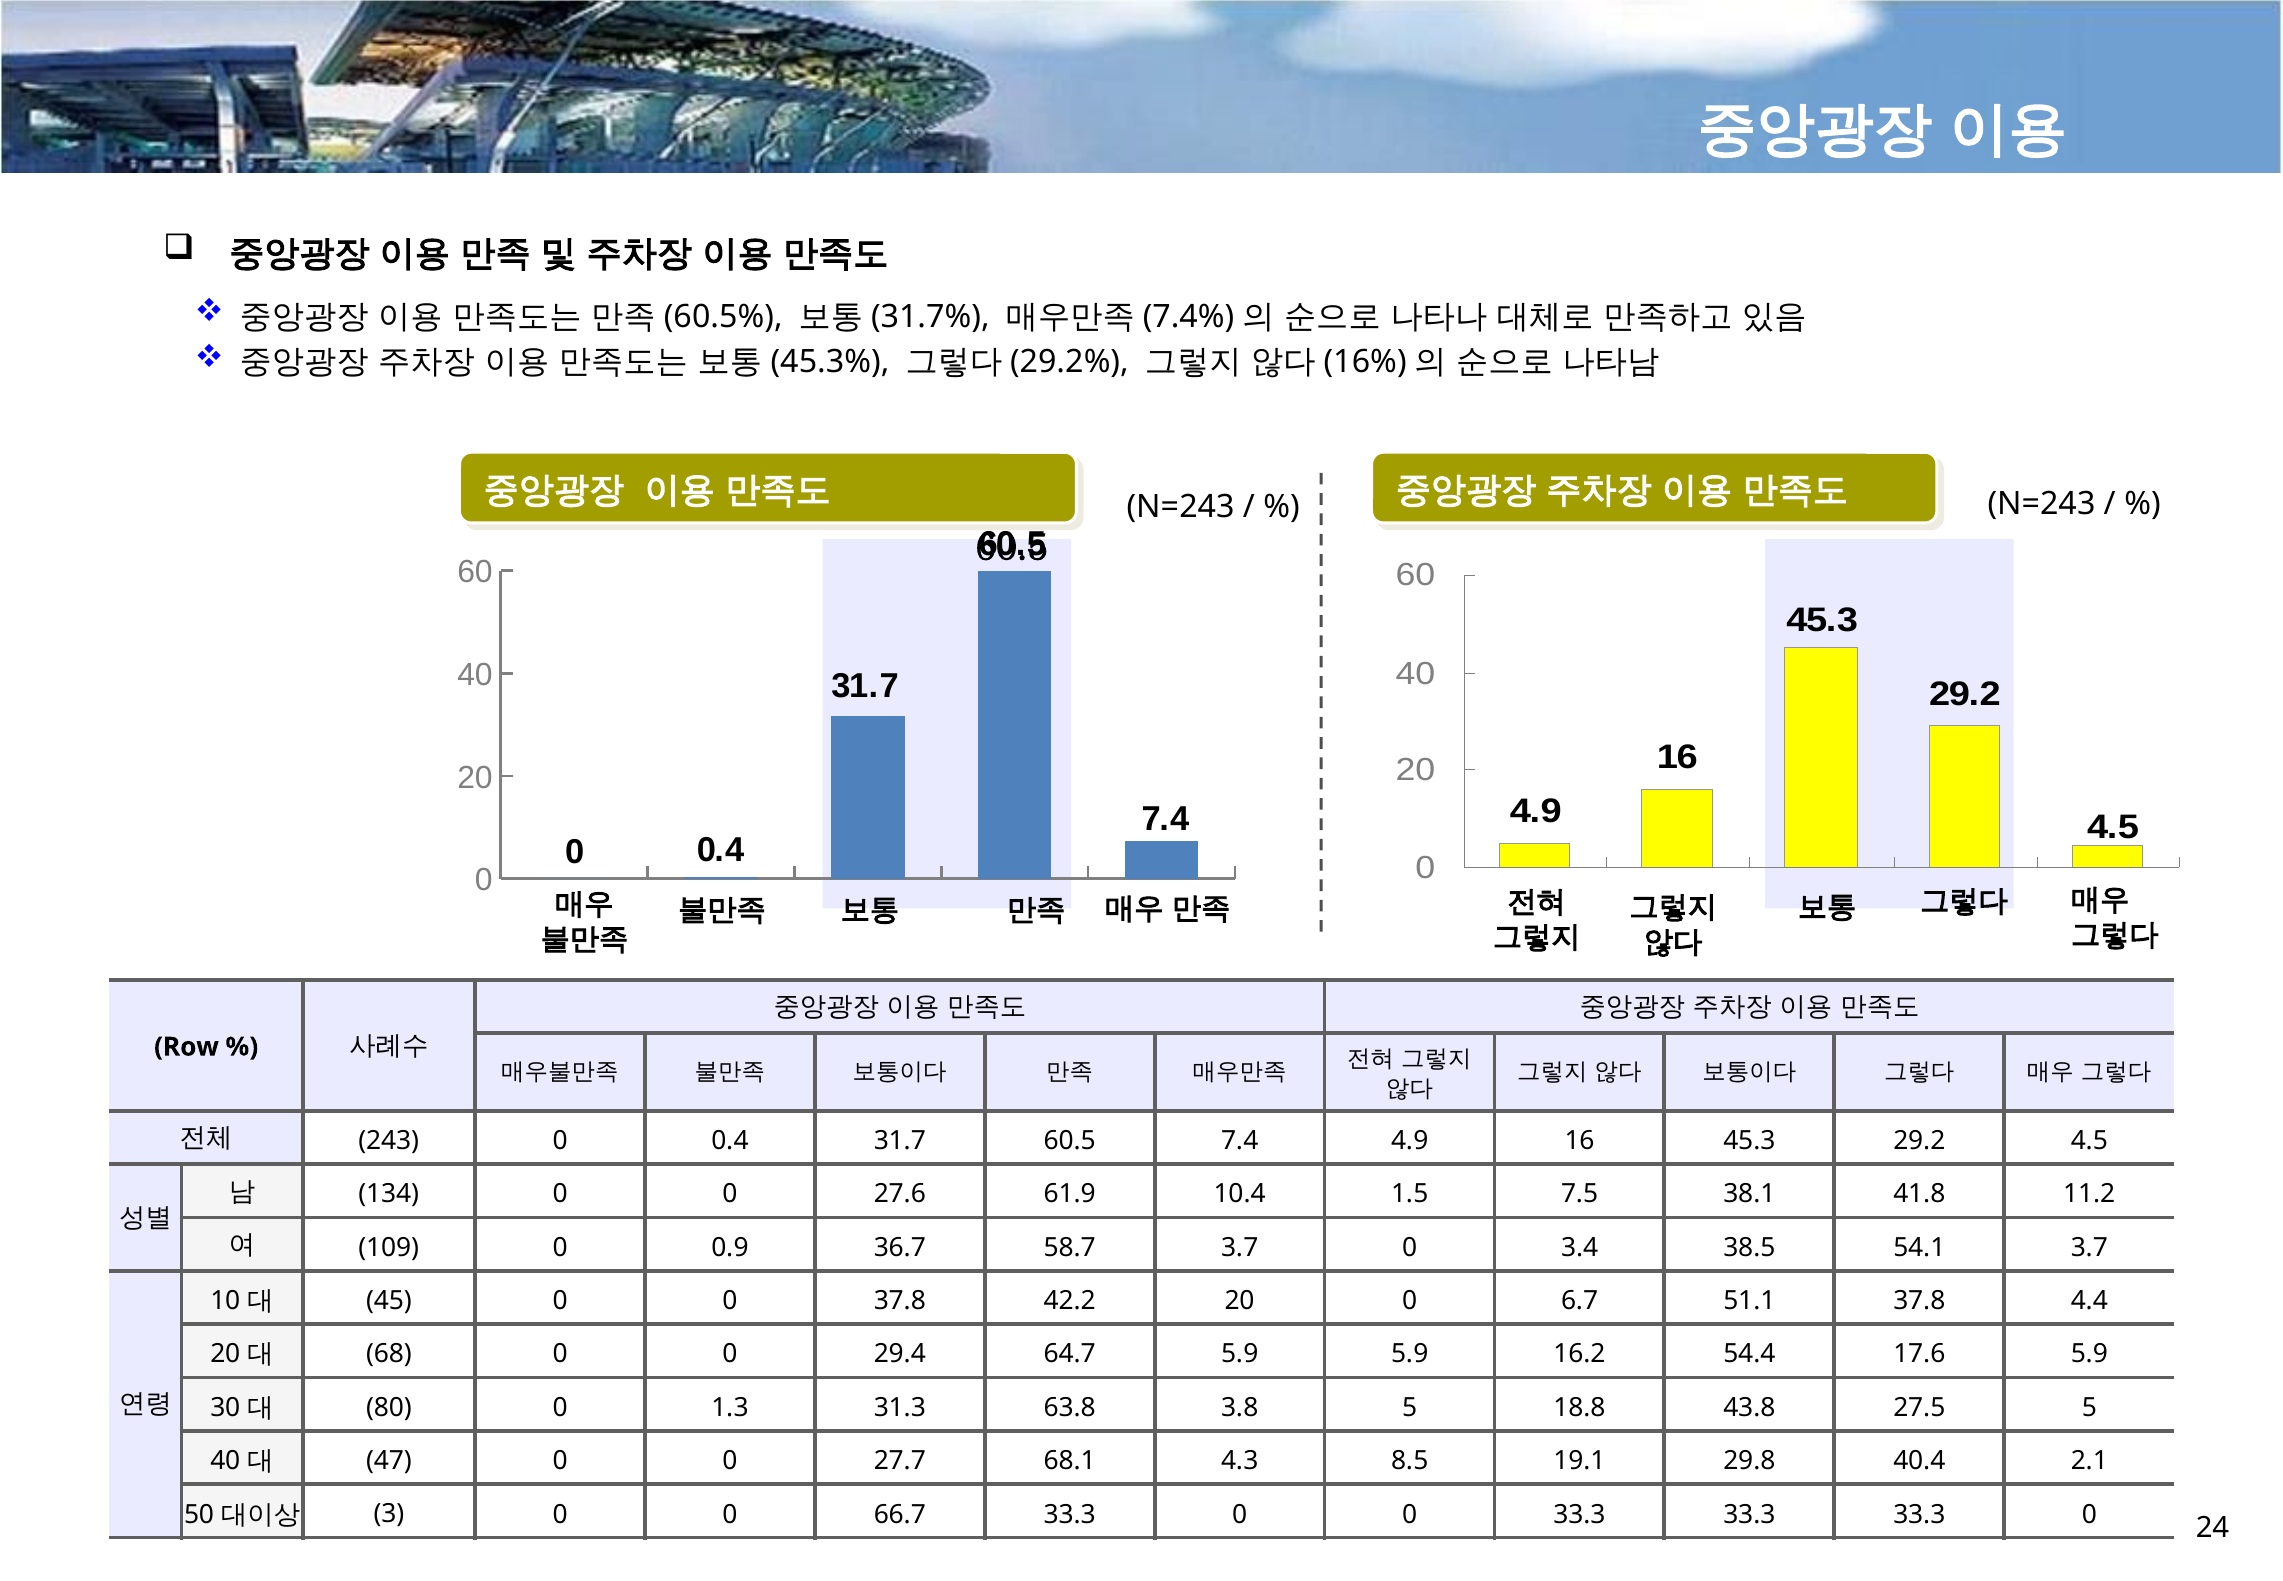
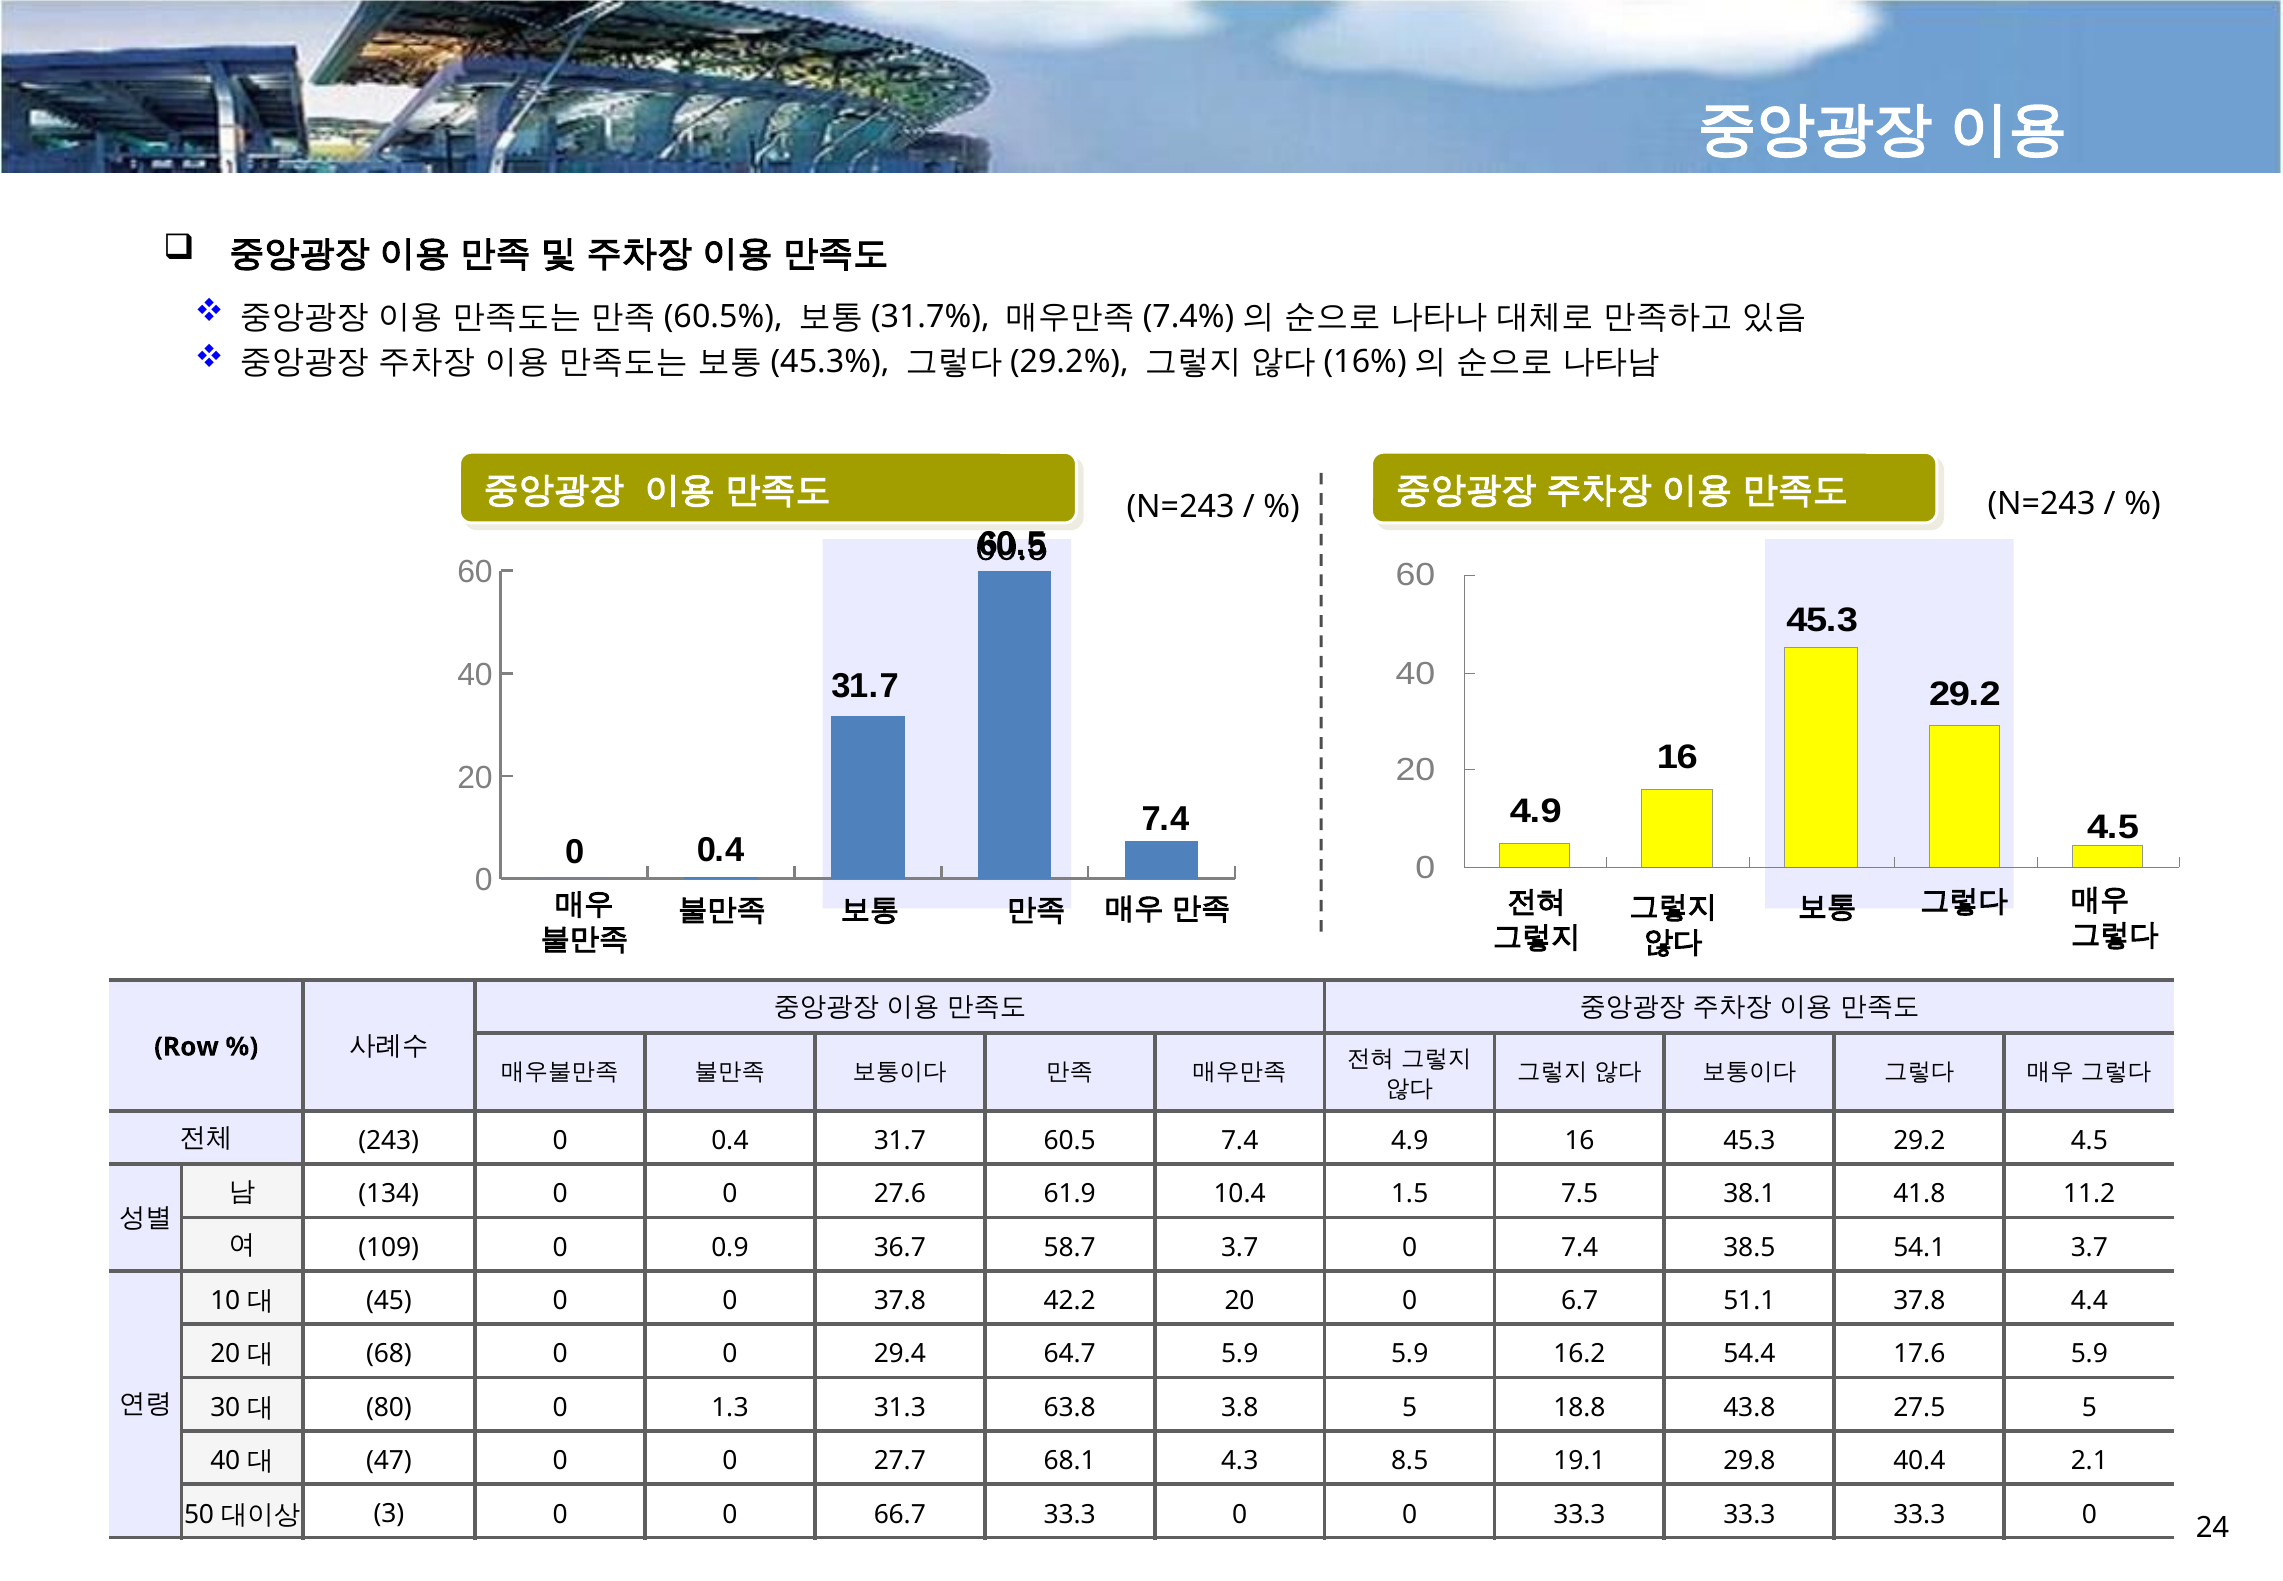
0 3.4: 3.4 -> 7.4 (1580, 1247)
